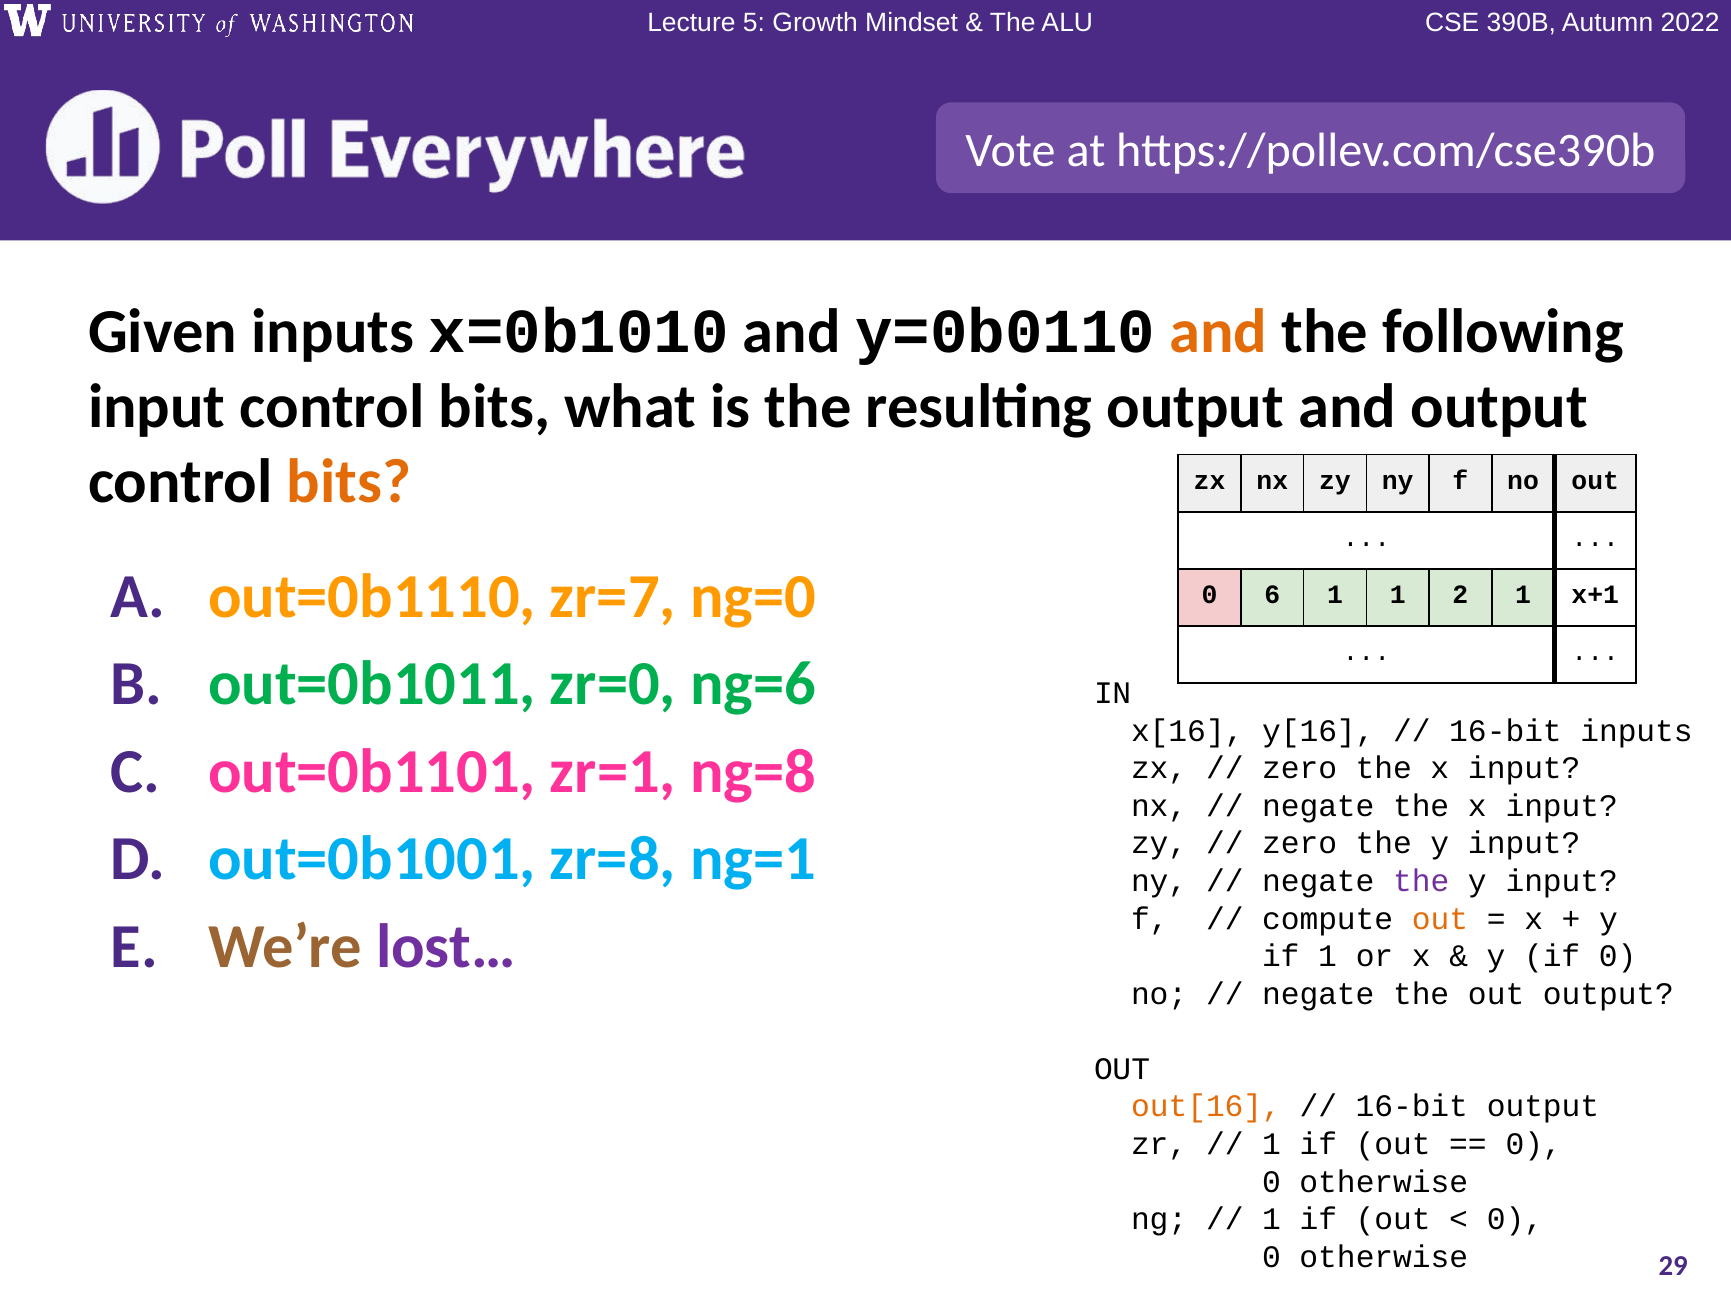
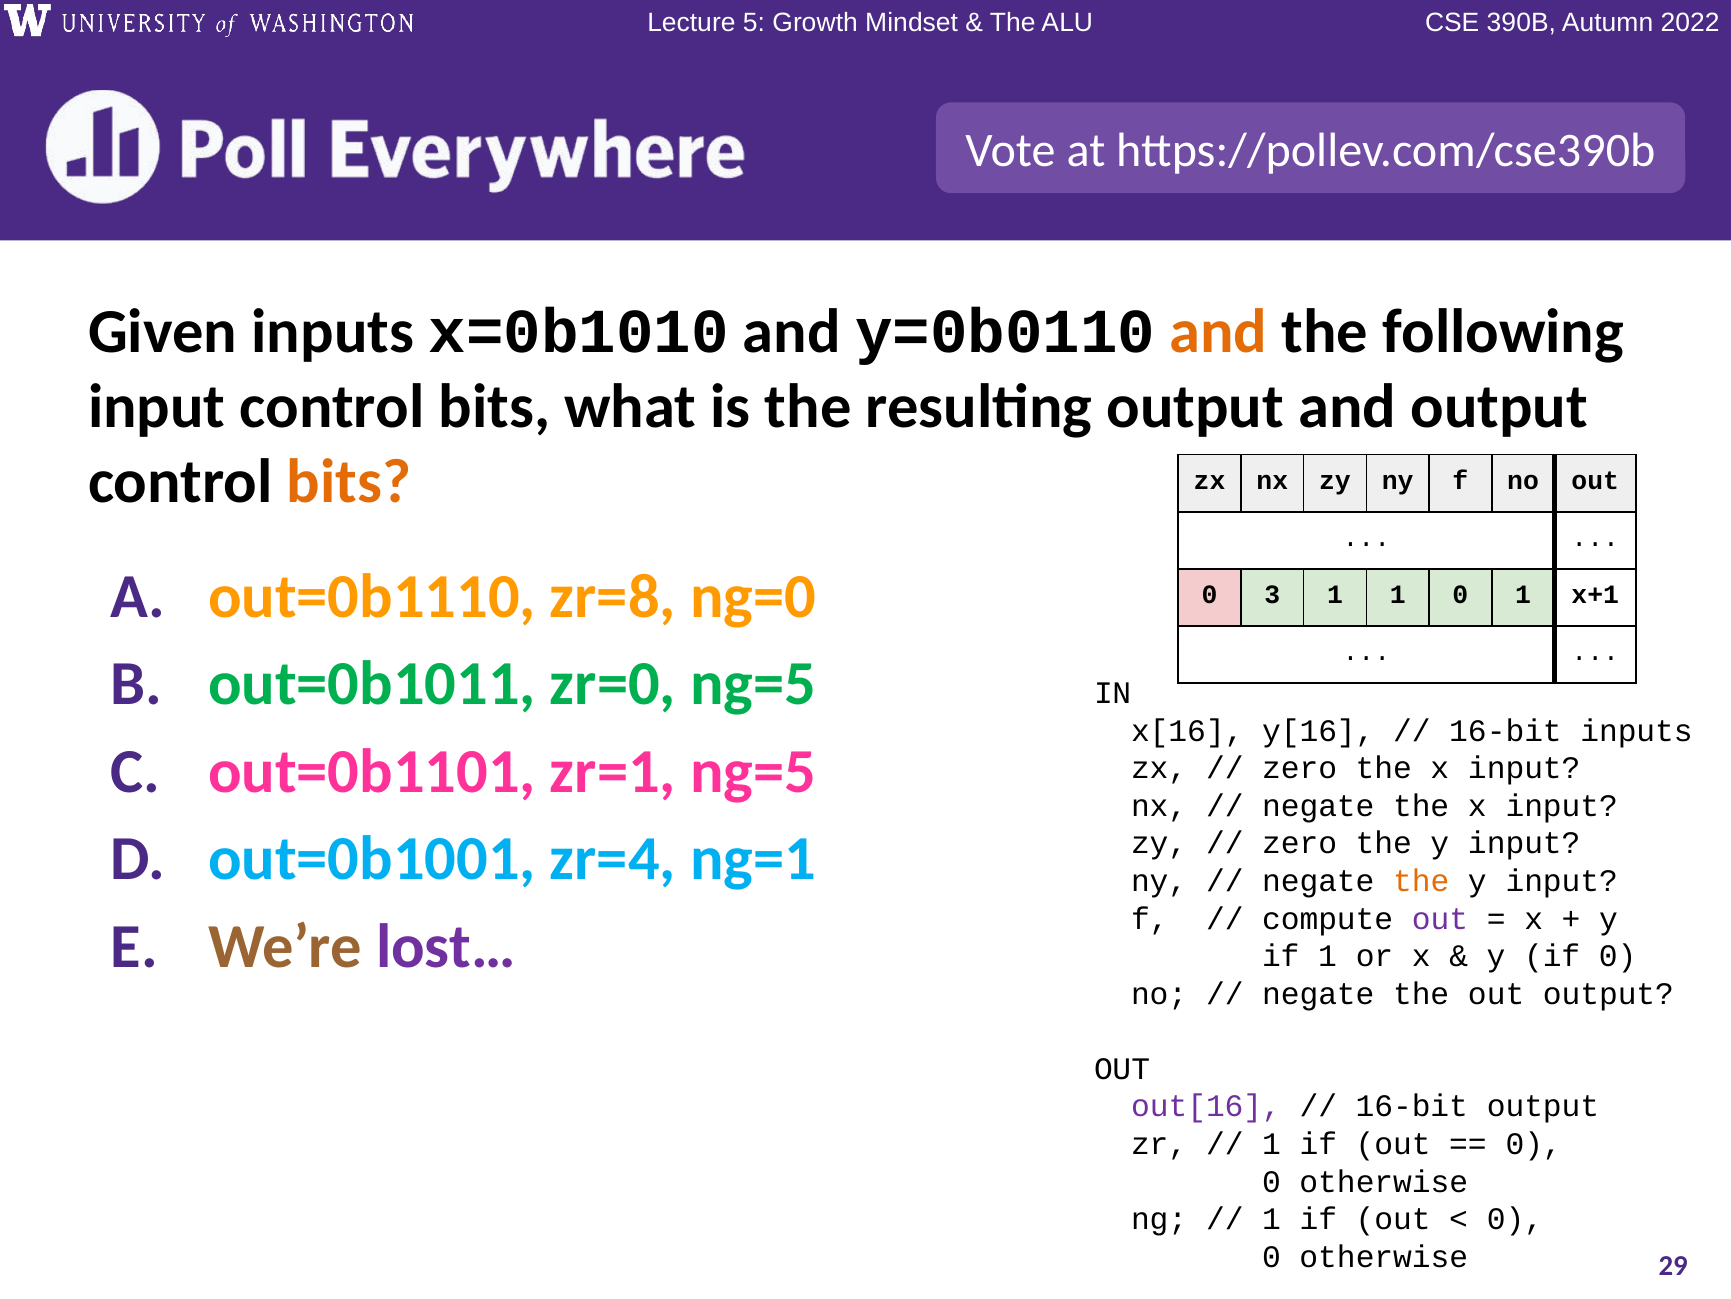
zr=7: zr=7 -> zr=8 (613, 596)
6: 6 -> 3 (1272, 595)
1 2: 2 -> 0 (1460, 595)
zr=0 ng=6: ng=6 -> ng=5 (753, 684)
zr=1 ng=8: ng=8 -> ng=5 (753, 771)
zr=8: zr=8 -> zr=4 (613, 859)
the colour: purple -> orange (1421, 881)
out colour: orange -> purple (1440, 918)
out[16 colour: orange -> purple (1206, 1106)
